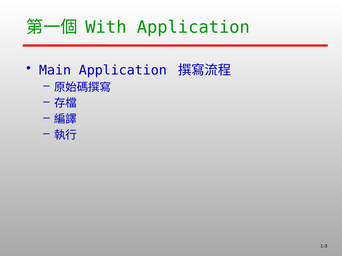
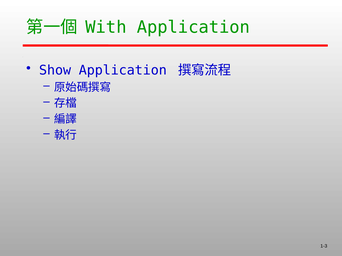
Main: Main -> Show (55, 70)
